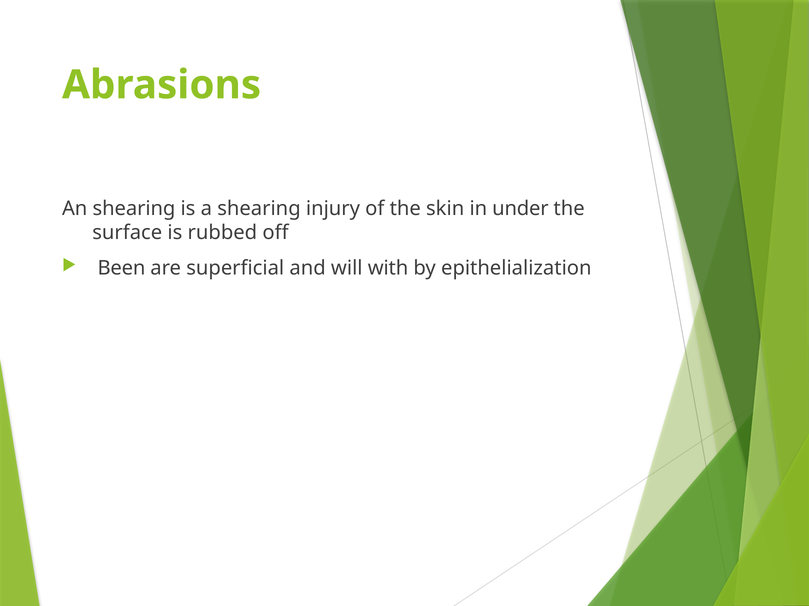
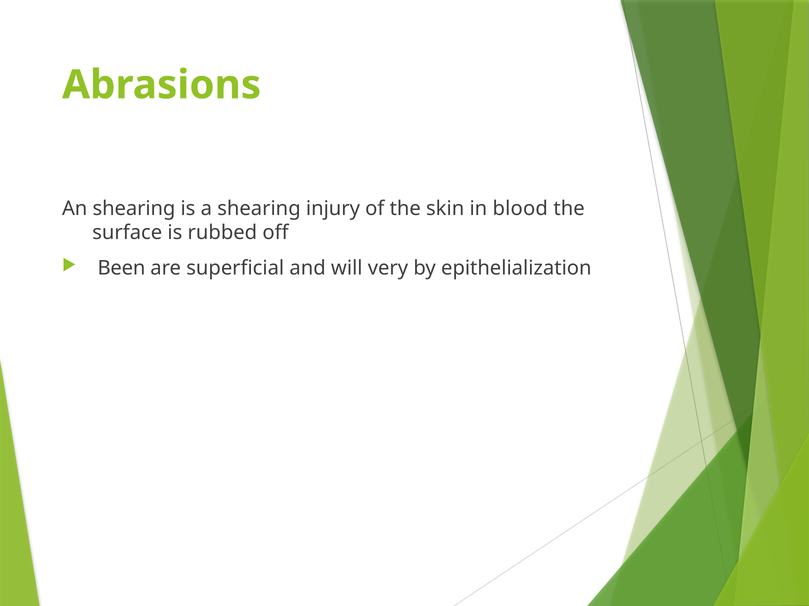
under: under -> blood (520, 209)
with: with -> very (388, 269)
